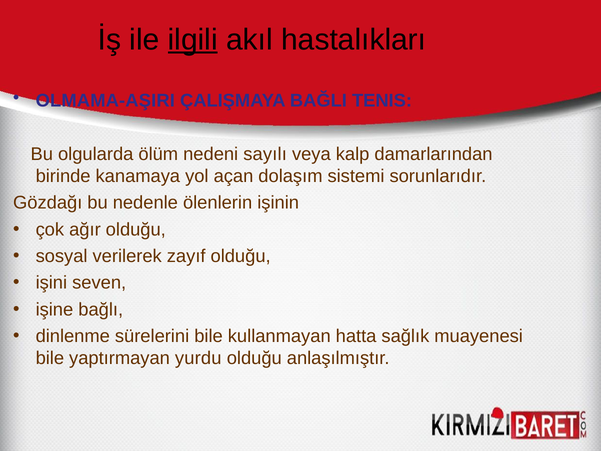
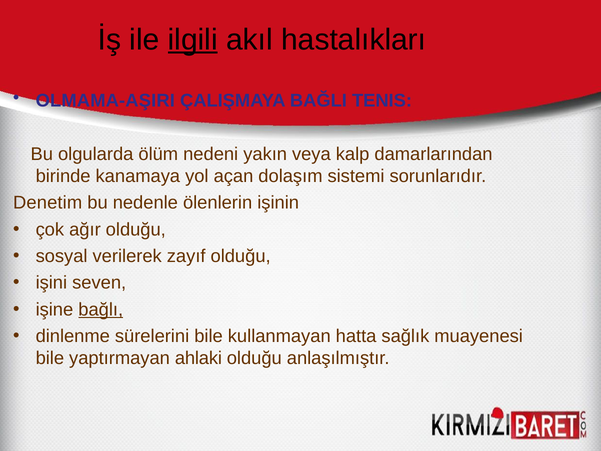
sayılı: sayılı -> yakın (265, 154)
Gözdağı: Gözdağı -> Denetim (48, 203)
bağlı underline: none -> present (101, 309)
yurdu: yurdu -> ahlaki (198, 358)
